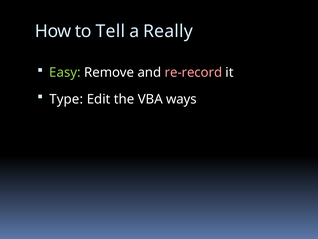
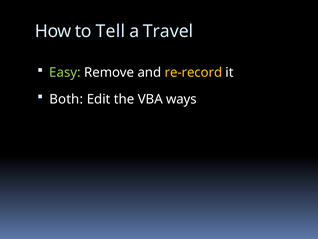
Really: Really -> Travel (168, 31)
re-record colour: pink -> yellow (193, 72)
Type: Type -> Both (66, 99)
